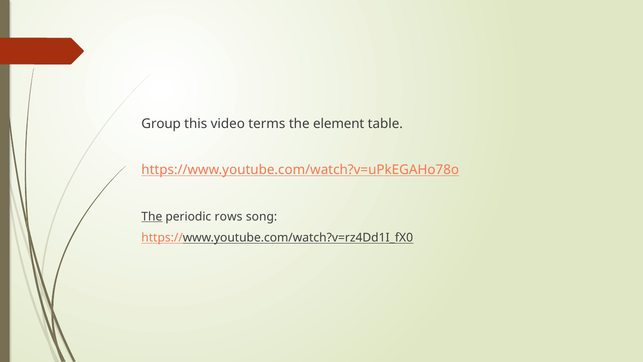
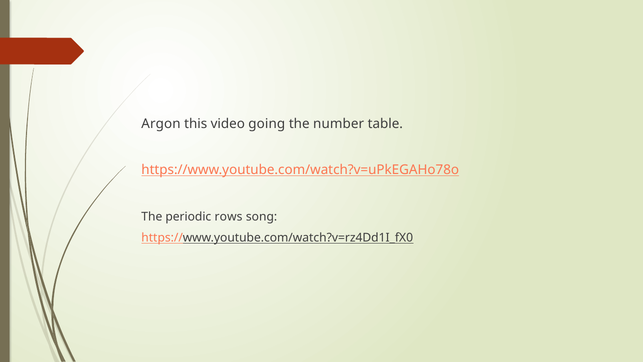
Group: Group -> Argon (161, 124)
terms: terms -> going (267, 124)
element: element -> number (339, 124)
The underline: present -> none (152, 216)
